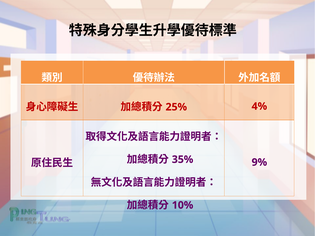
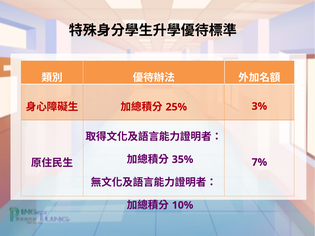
4%: 4% -> 3% (259, 106)
9%: 9% -> 7% (259, 162)
